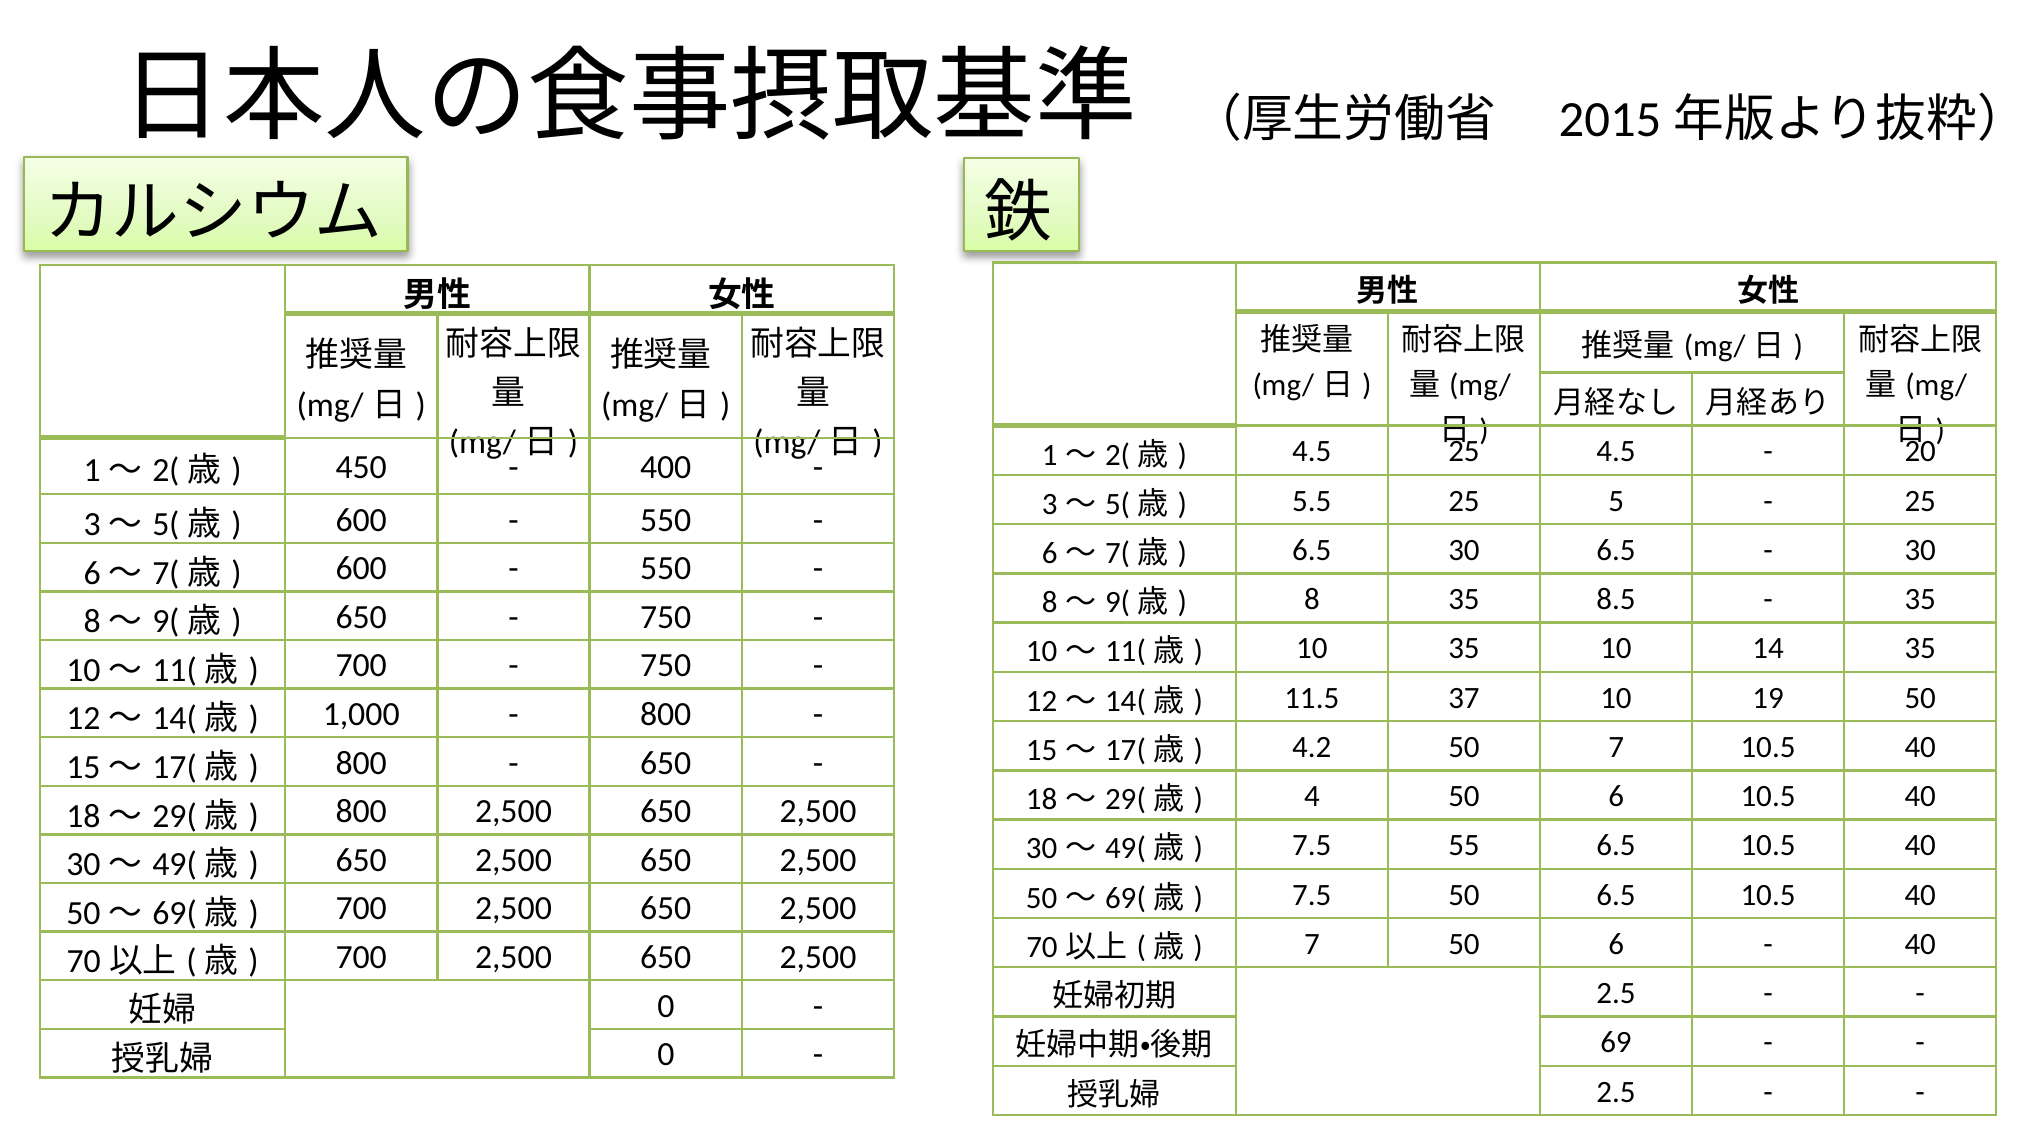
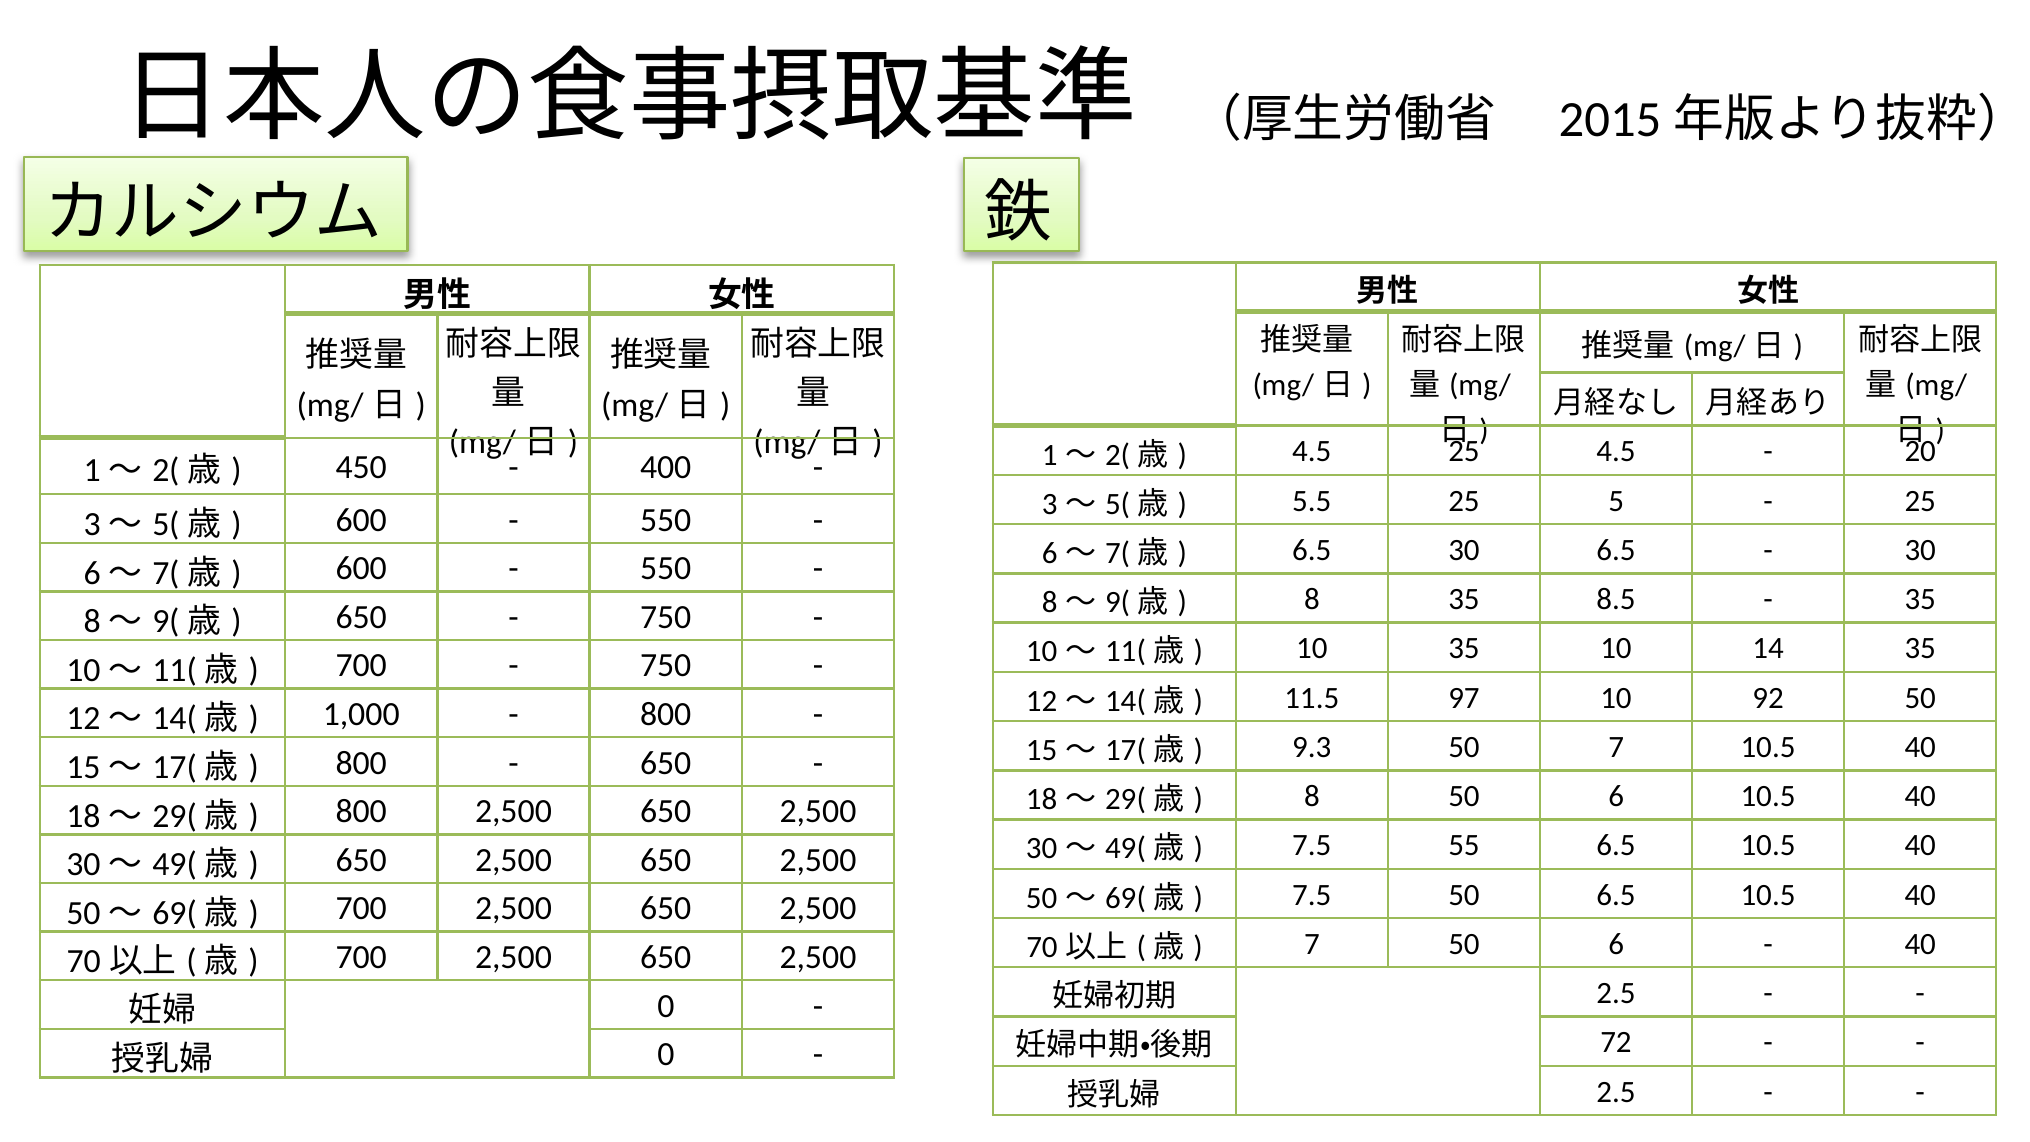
37: 37 -> 97 (1464, 698)
19: 19 -> 92 (1768, 698)
4.2: 4.2 -> 9.3 (1312, 747)
4: 4 -> 8 (1312, 796)
69: 69 -> 72 (1616, 1042)
